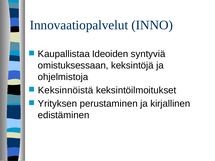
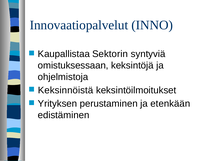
Ideoiden: Ideoiden -> Sektorin (110, 54)
kirjallinen: kirjallinen -> etenkään (170, 104)
